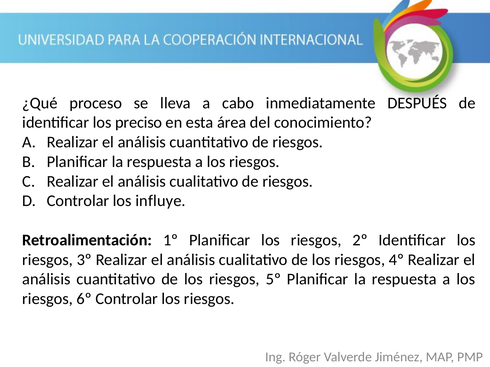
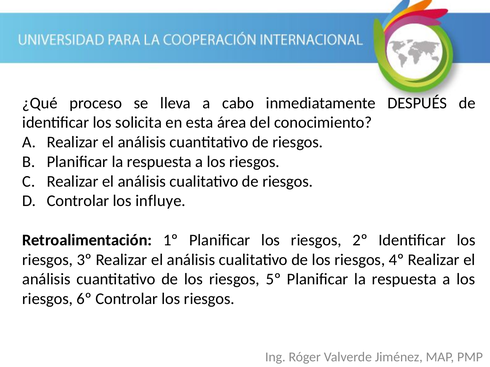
preciso: preciso -> solicita (139, 123)
